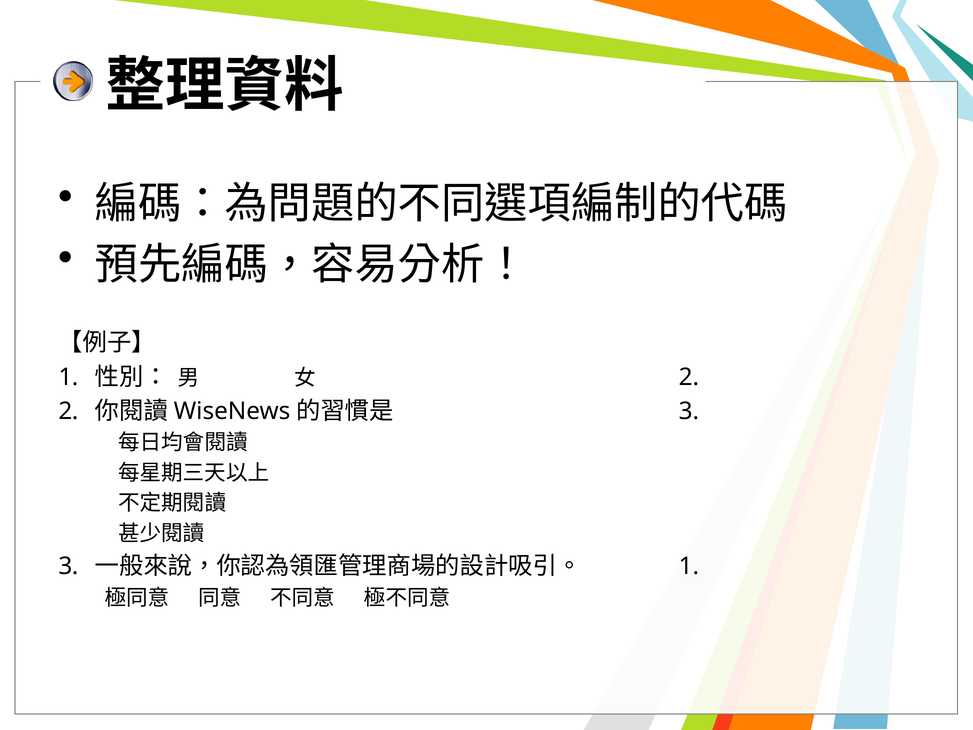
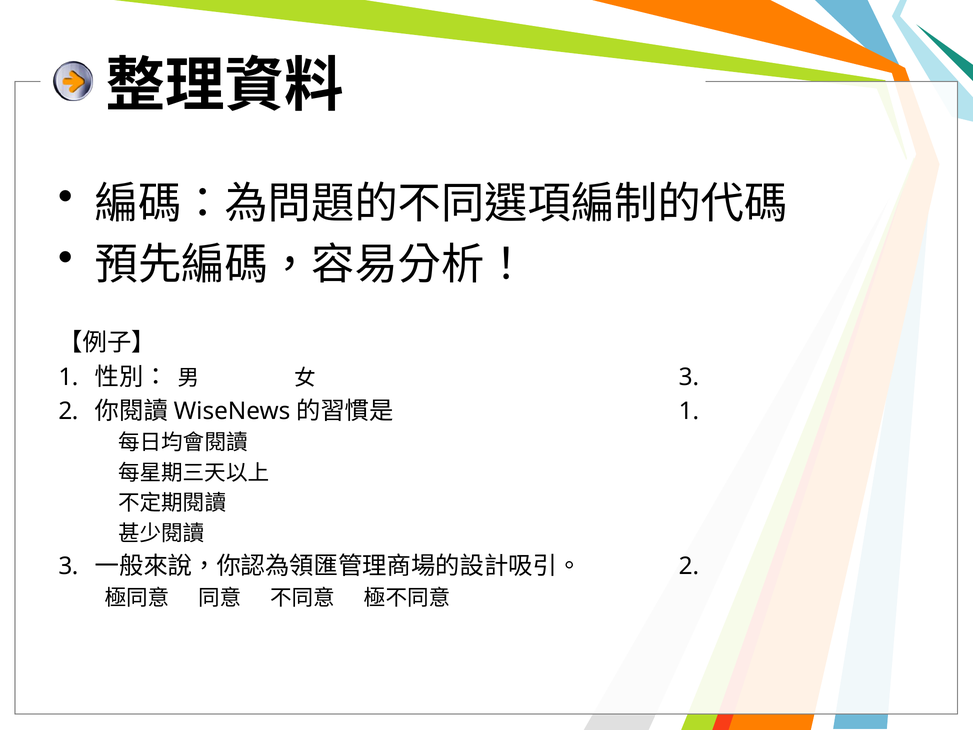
2: 2 -> 3 (689, 377)
3: 3 -> 1 (689, 411)
1: 1 -> 2 (689, 566)
